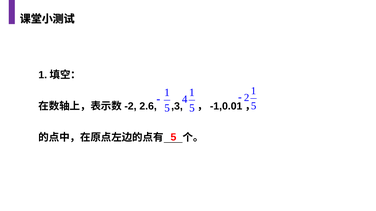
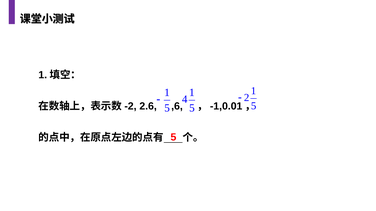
,3: ,3 -> ,6 (177, 106)
